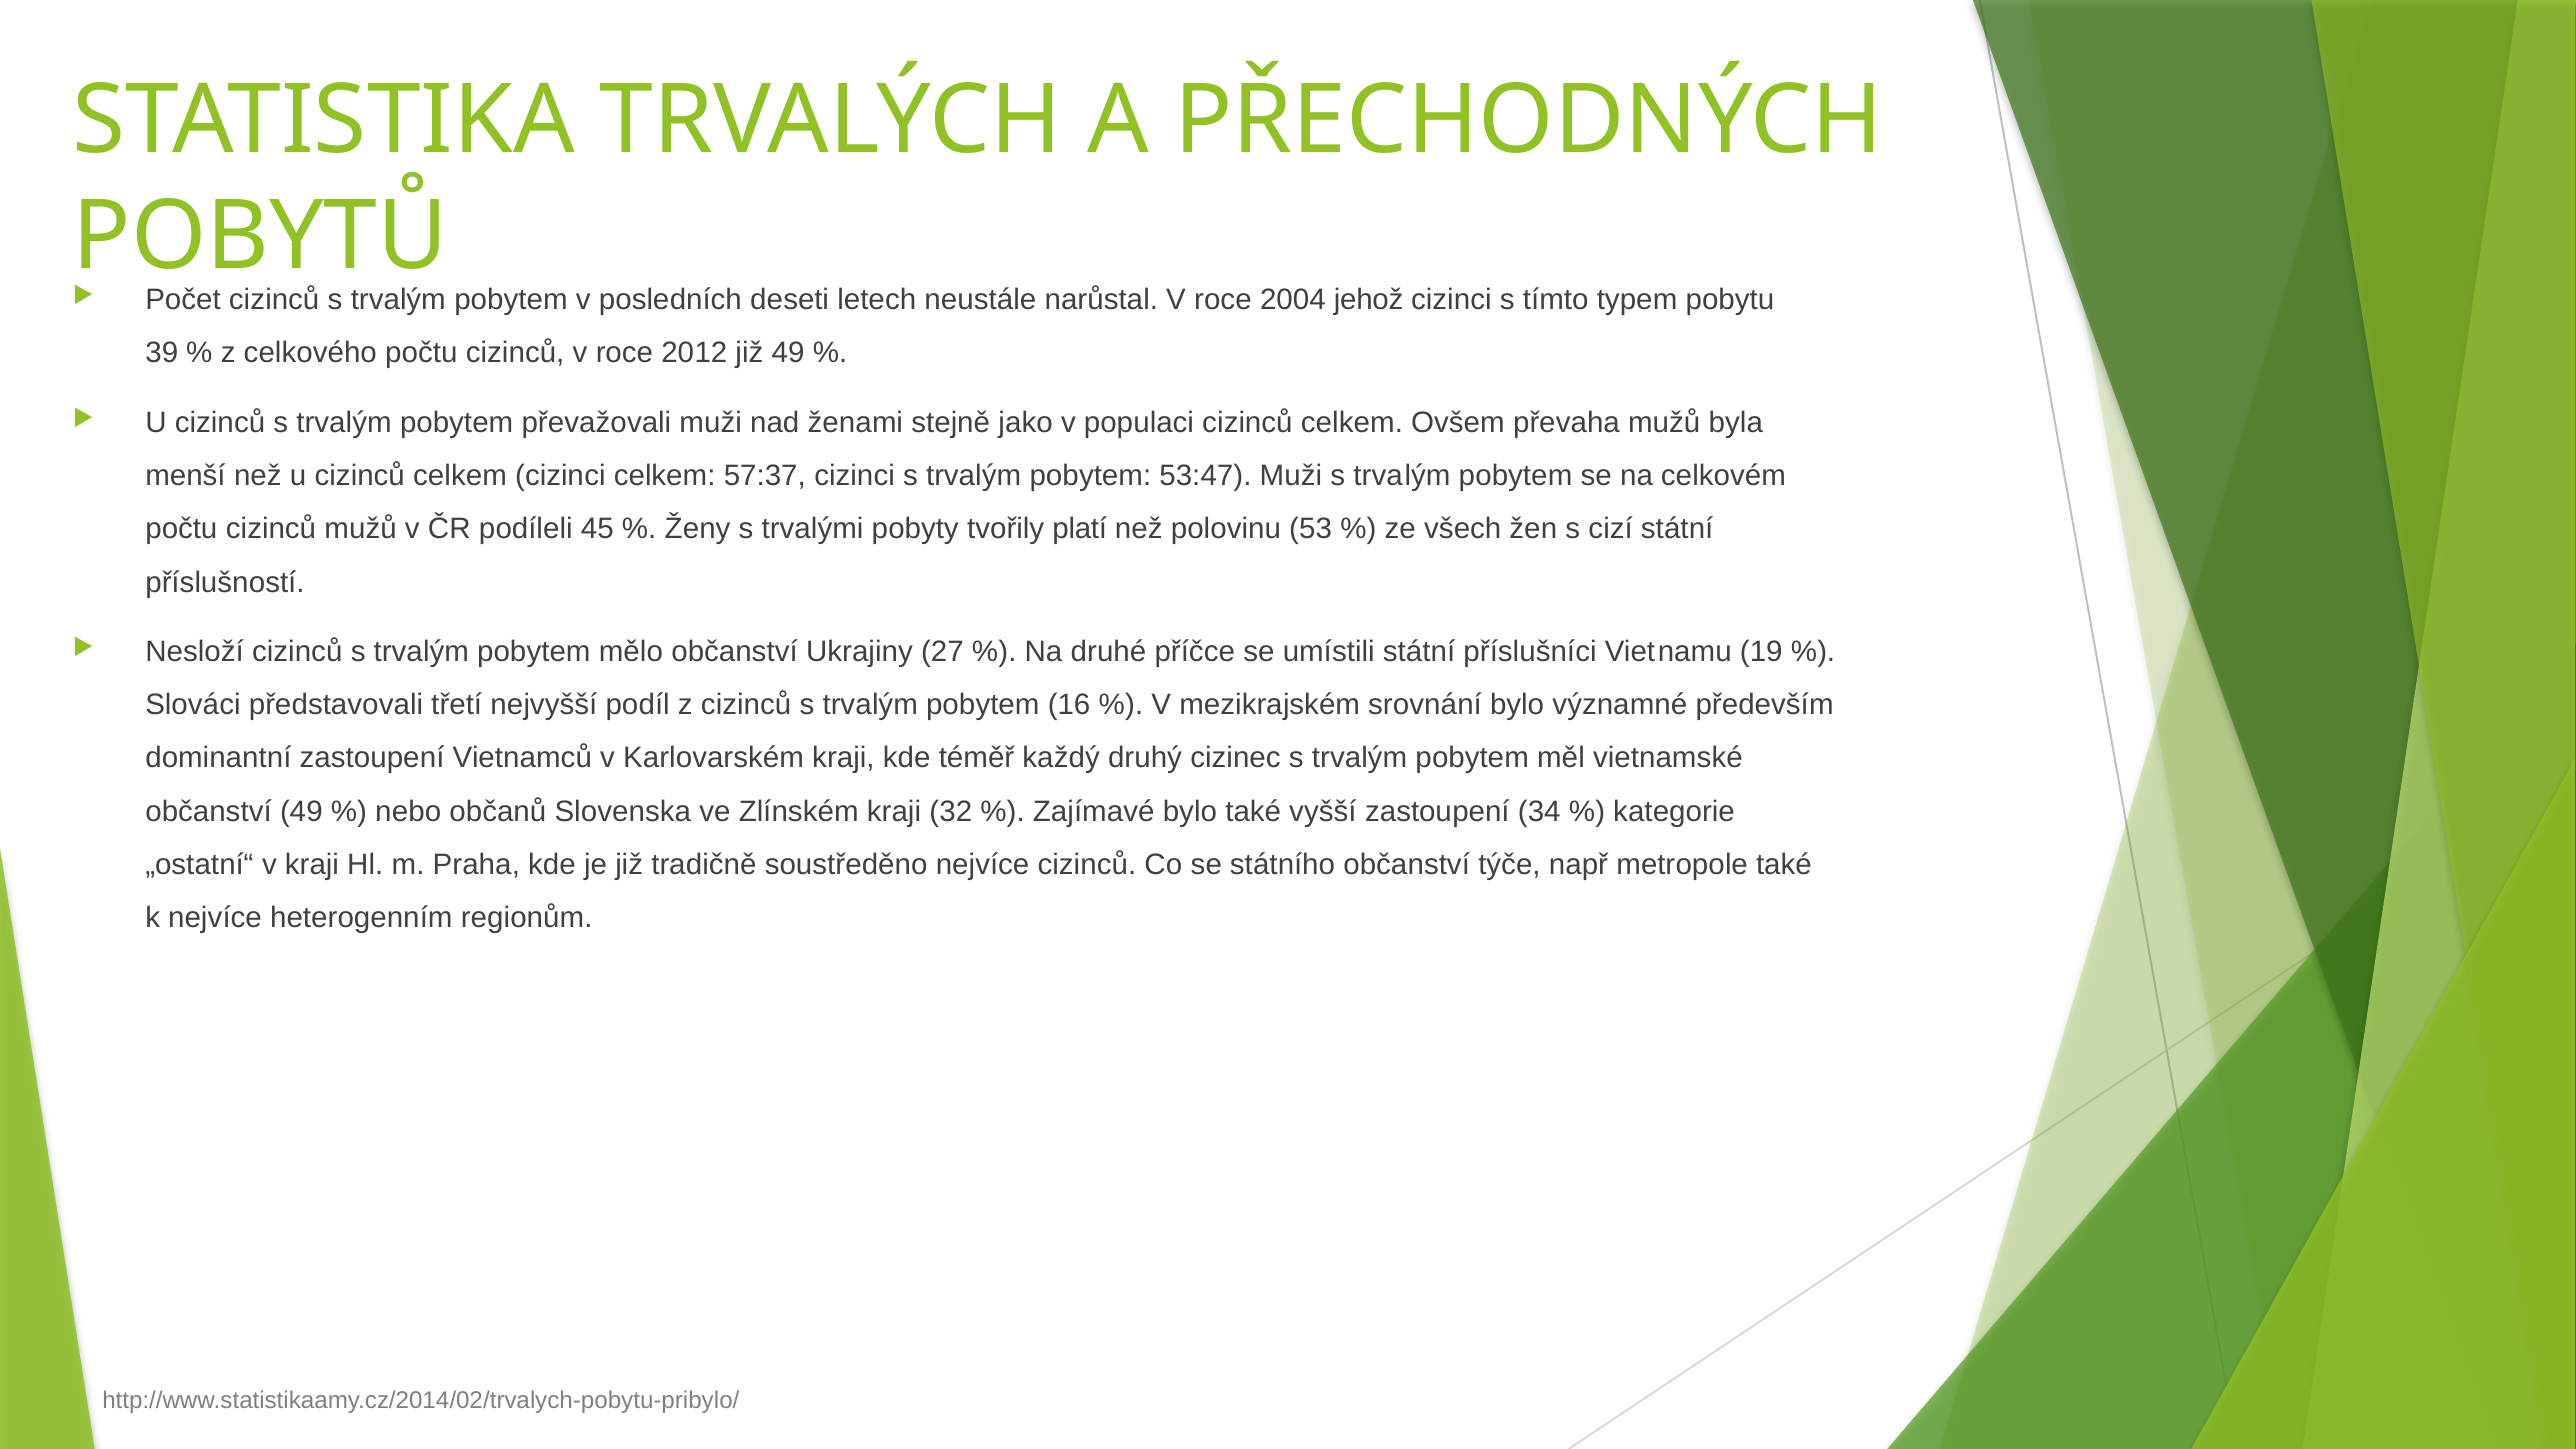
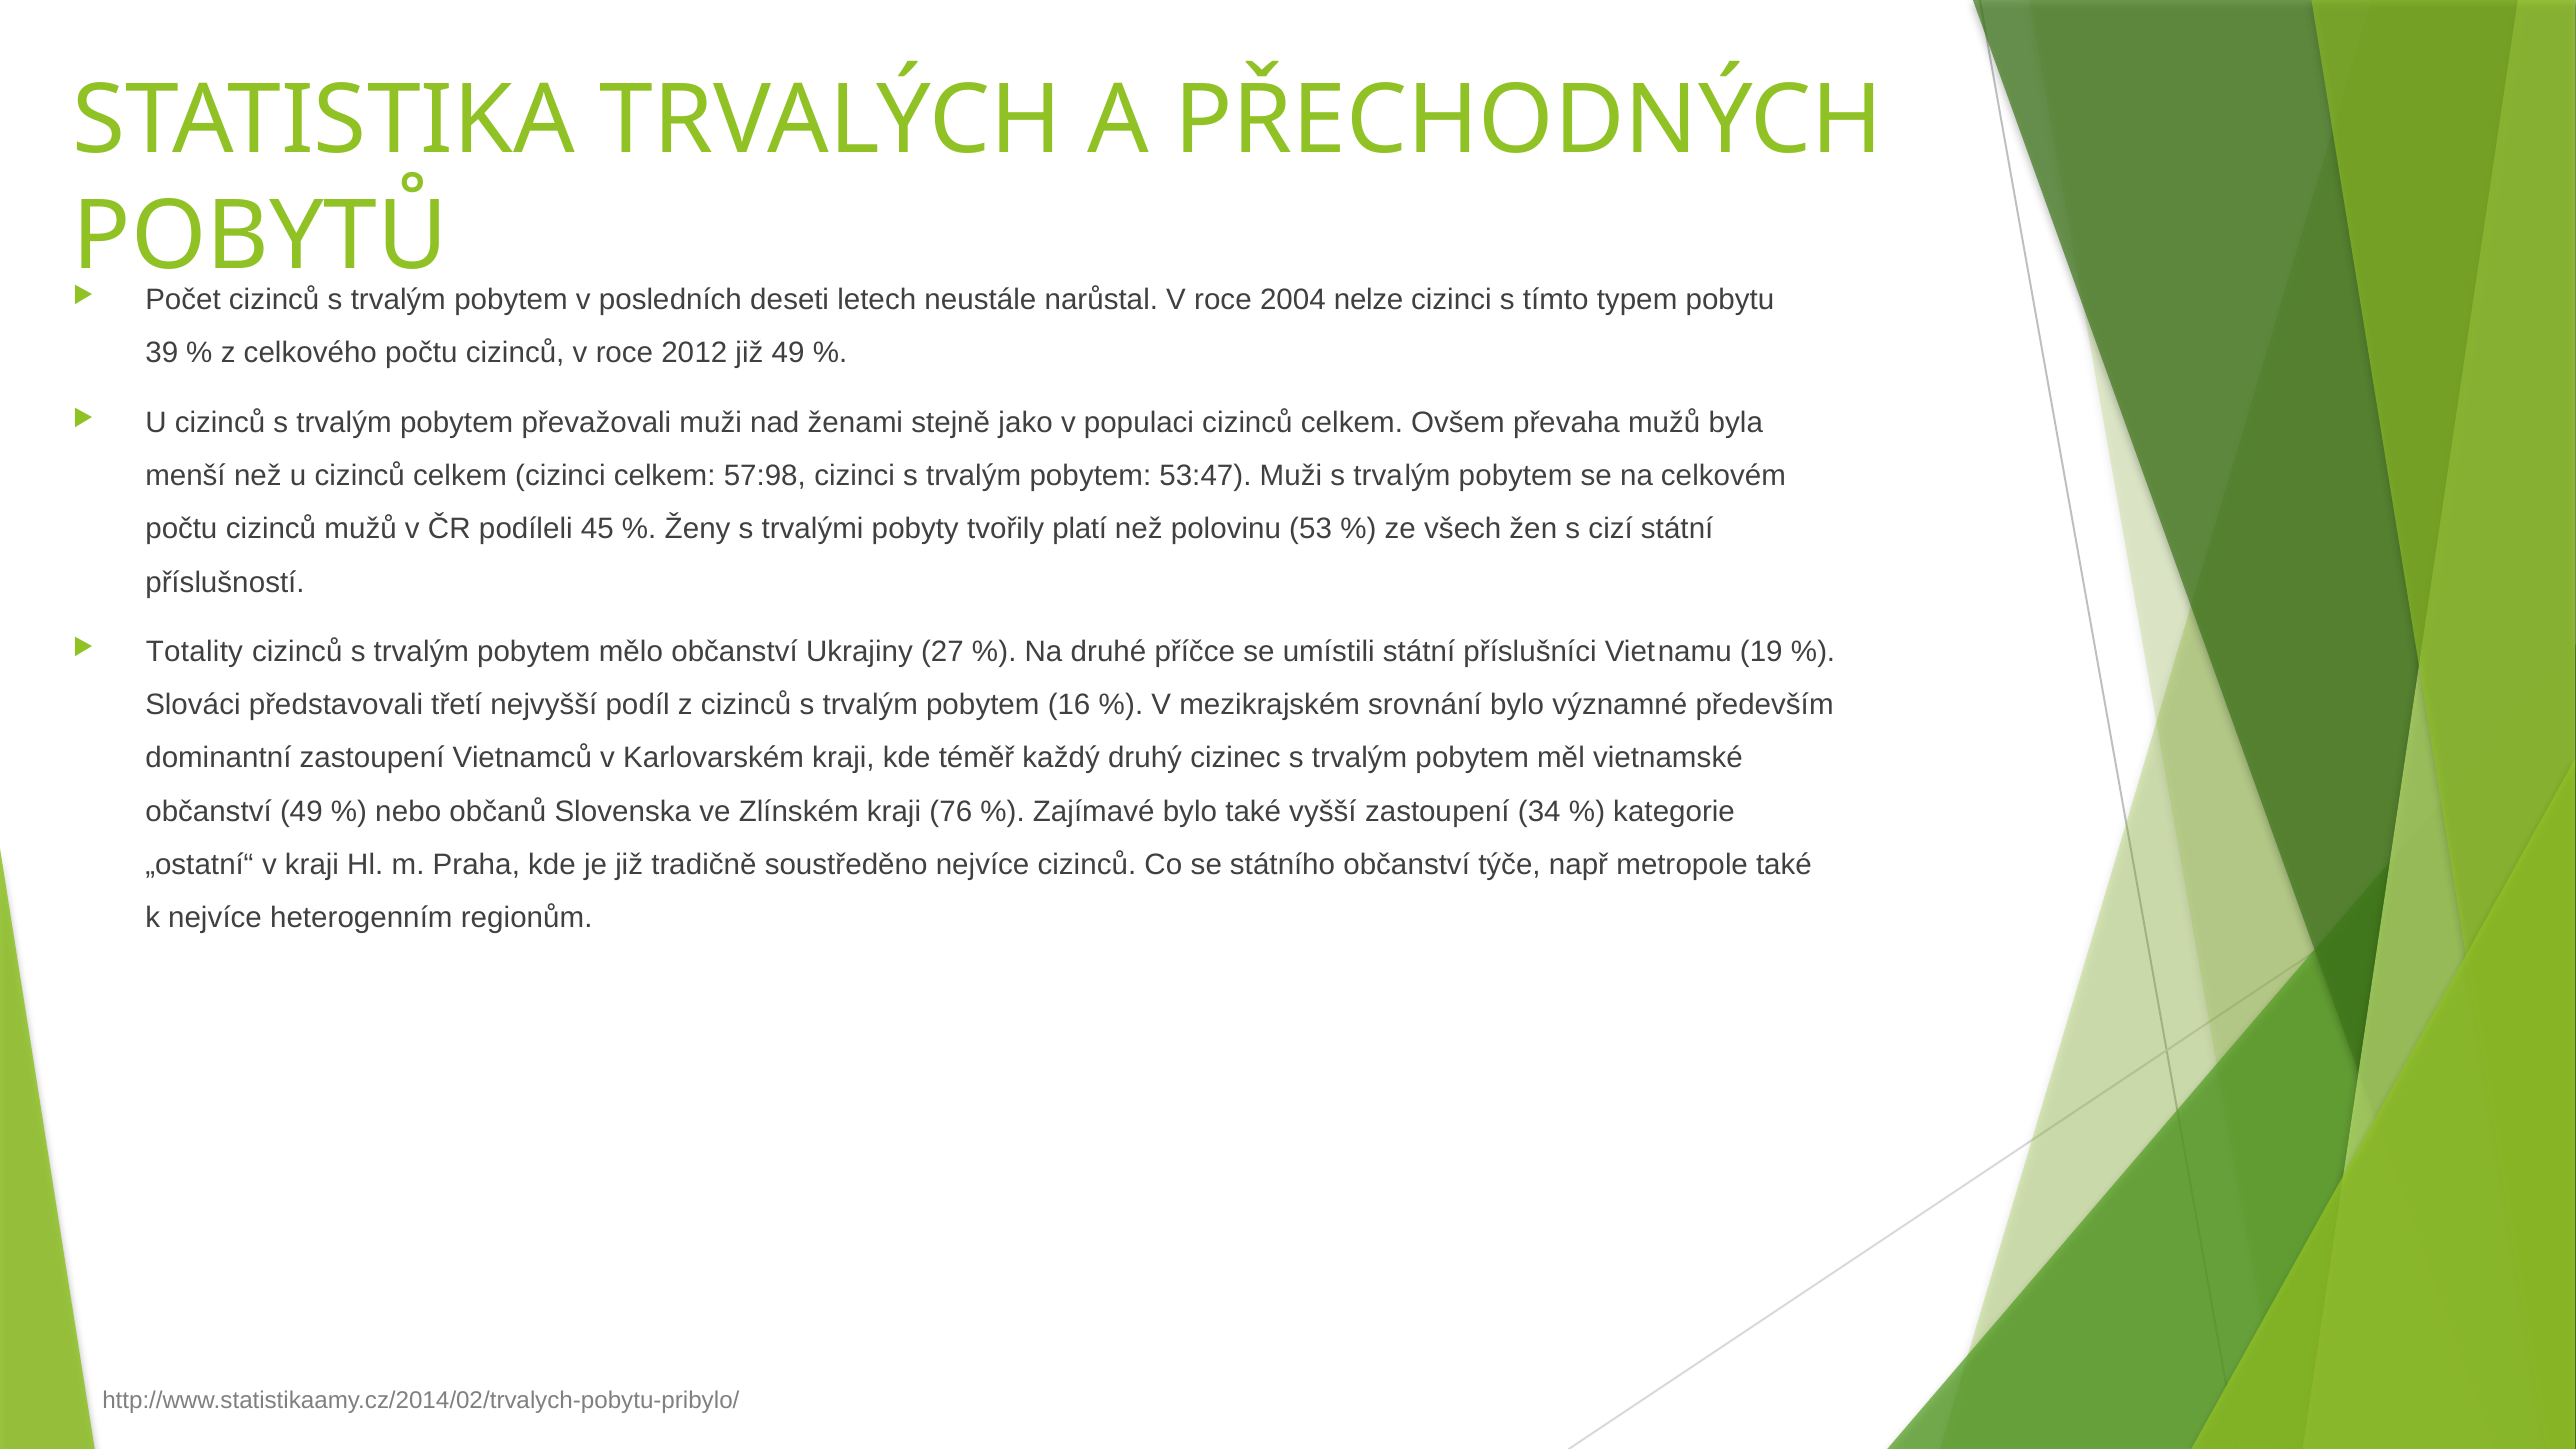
jehož: jehož -> nelze (1369, 300)
57:37: 57:37 -> 57:98 (765, 476)
Nesloží: Nesloží -> Totality (194, 652)
32: 32 -> 76 (951, 811)
